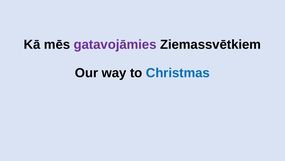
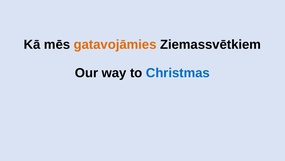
gatavojāmies colour: purple -> orange (115, 44)
